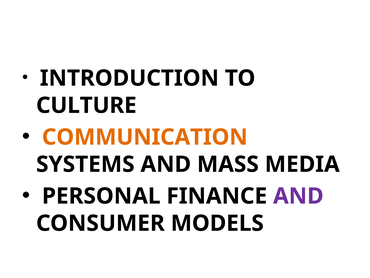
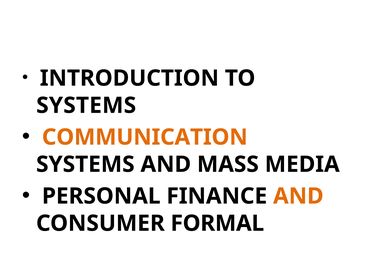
CULTURE: CULTURE -> SYSTEMS (86, 105)
AND colour: purple -> orange (298, 196)
MODELS: MODELS -> FORMAL (217, 223)
